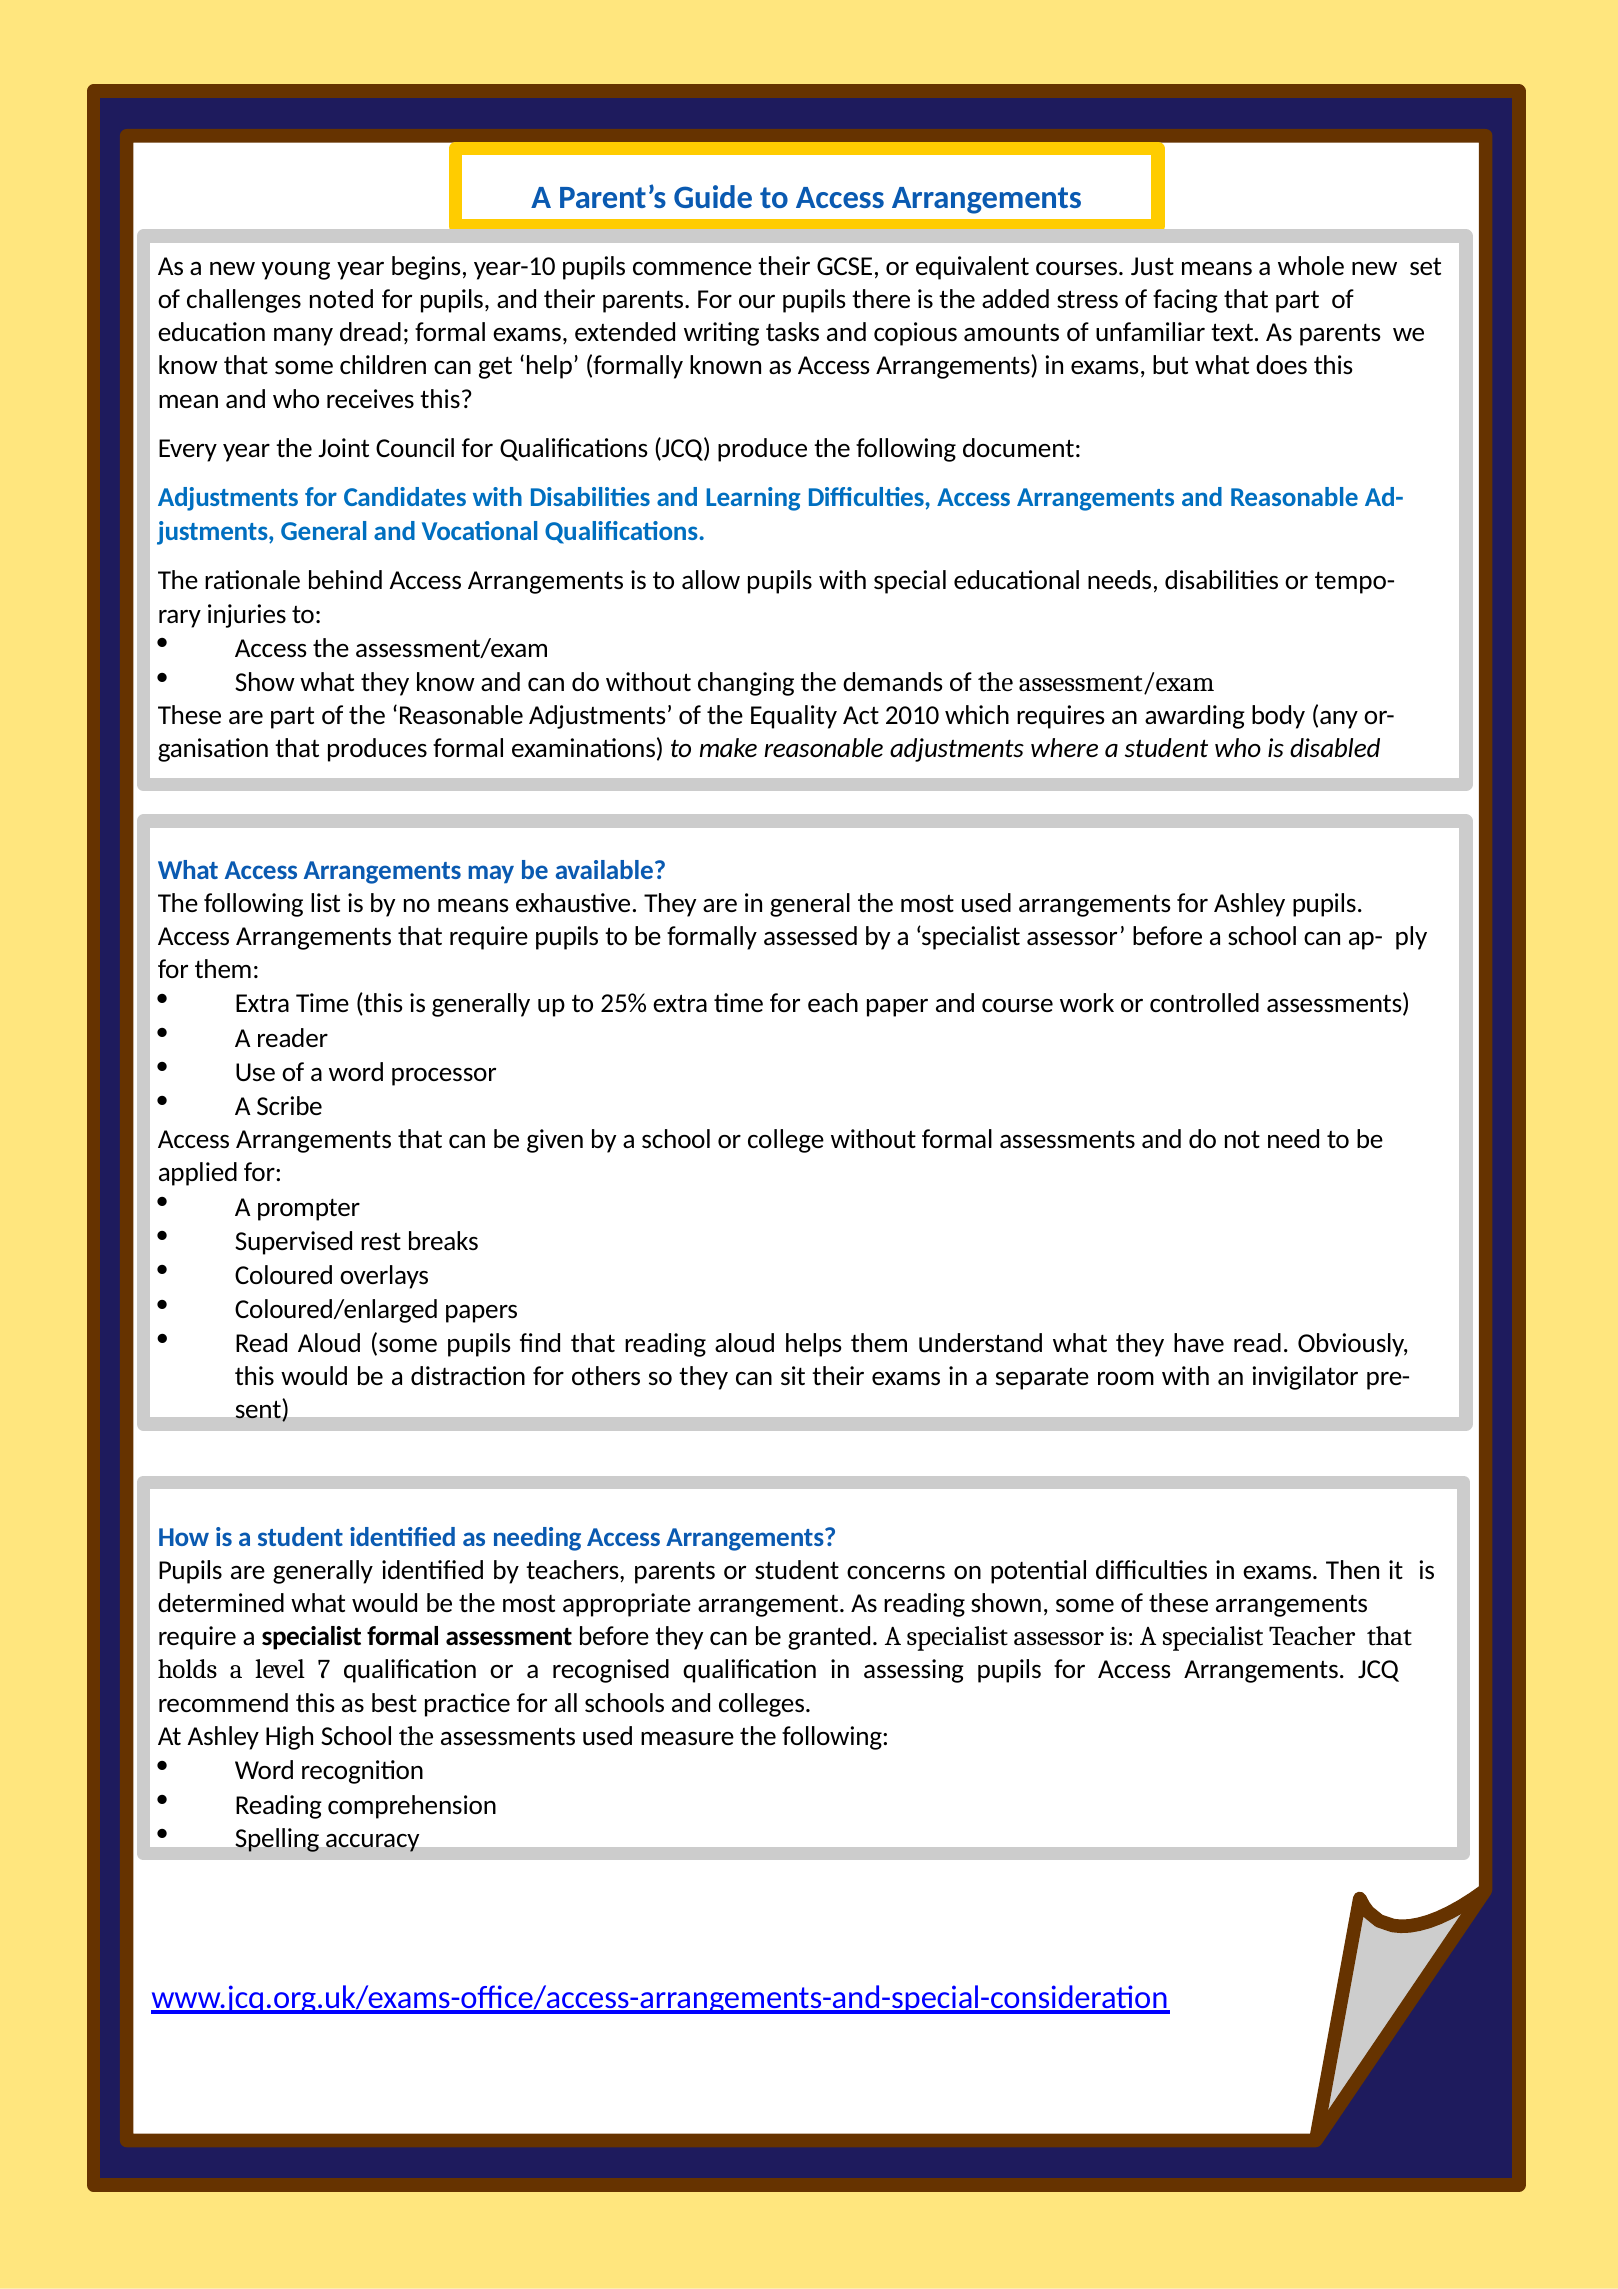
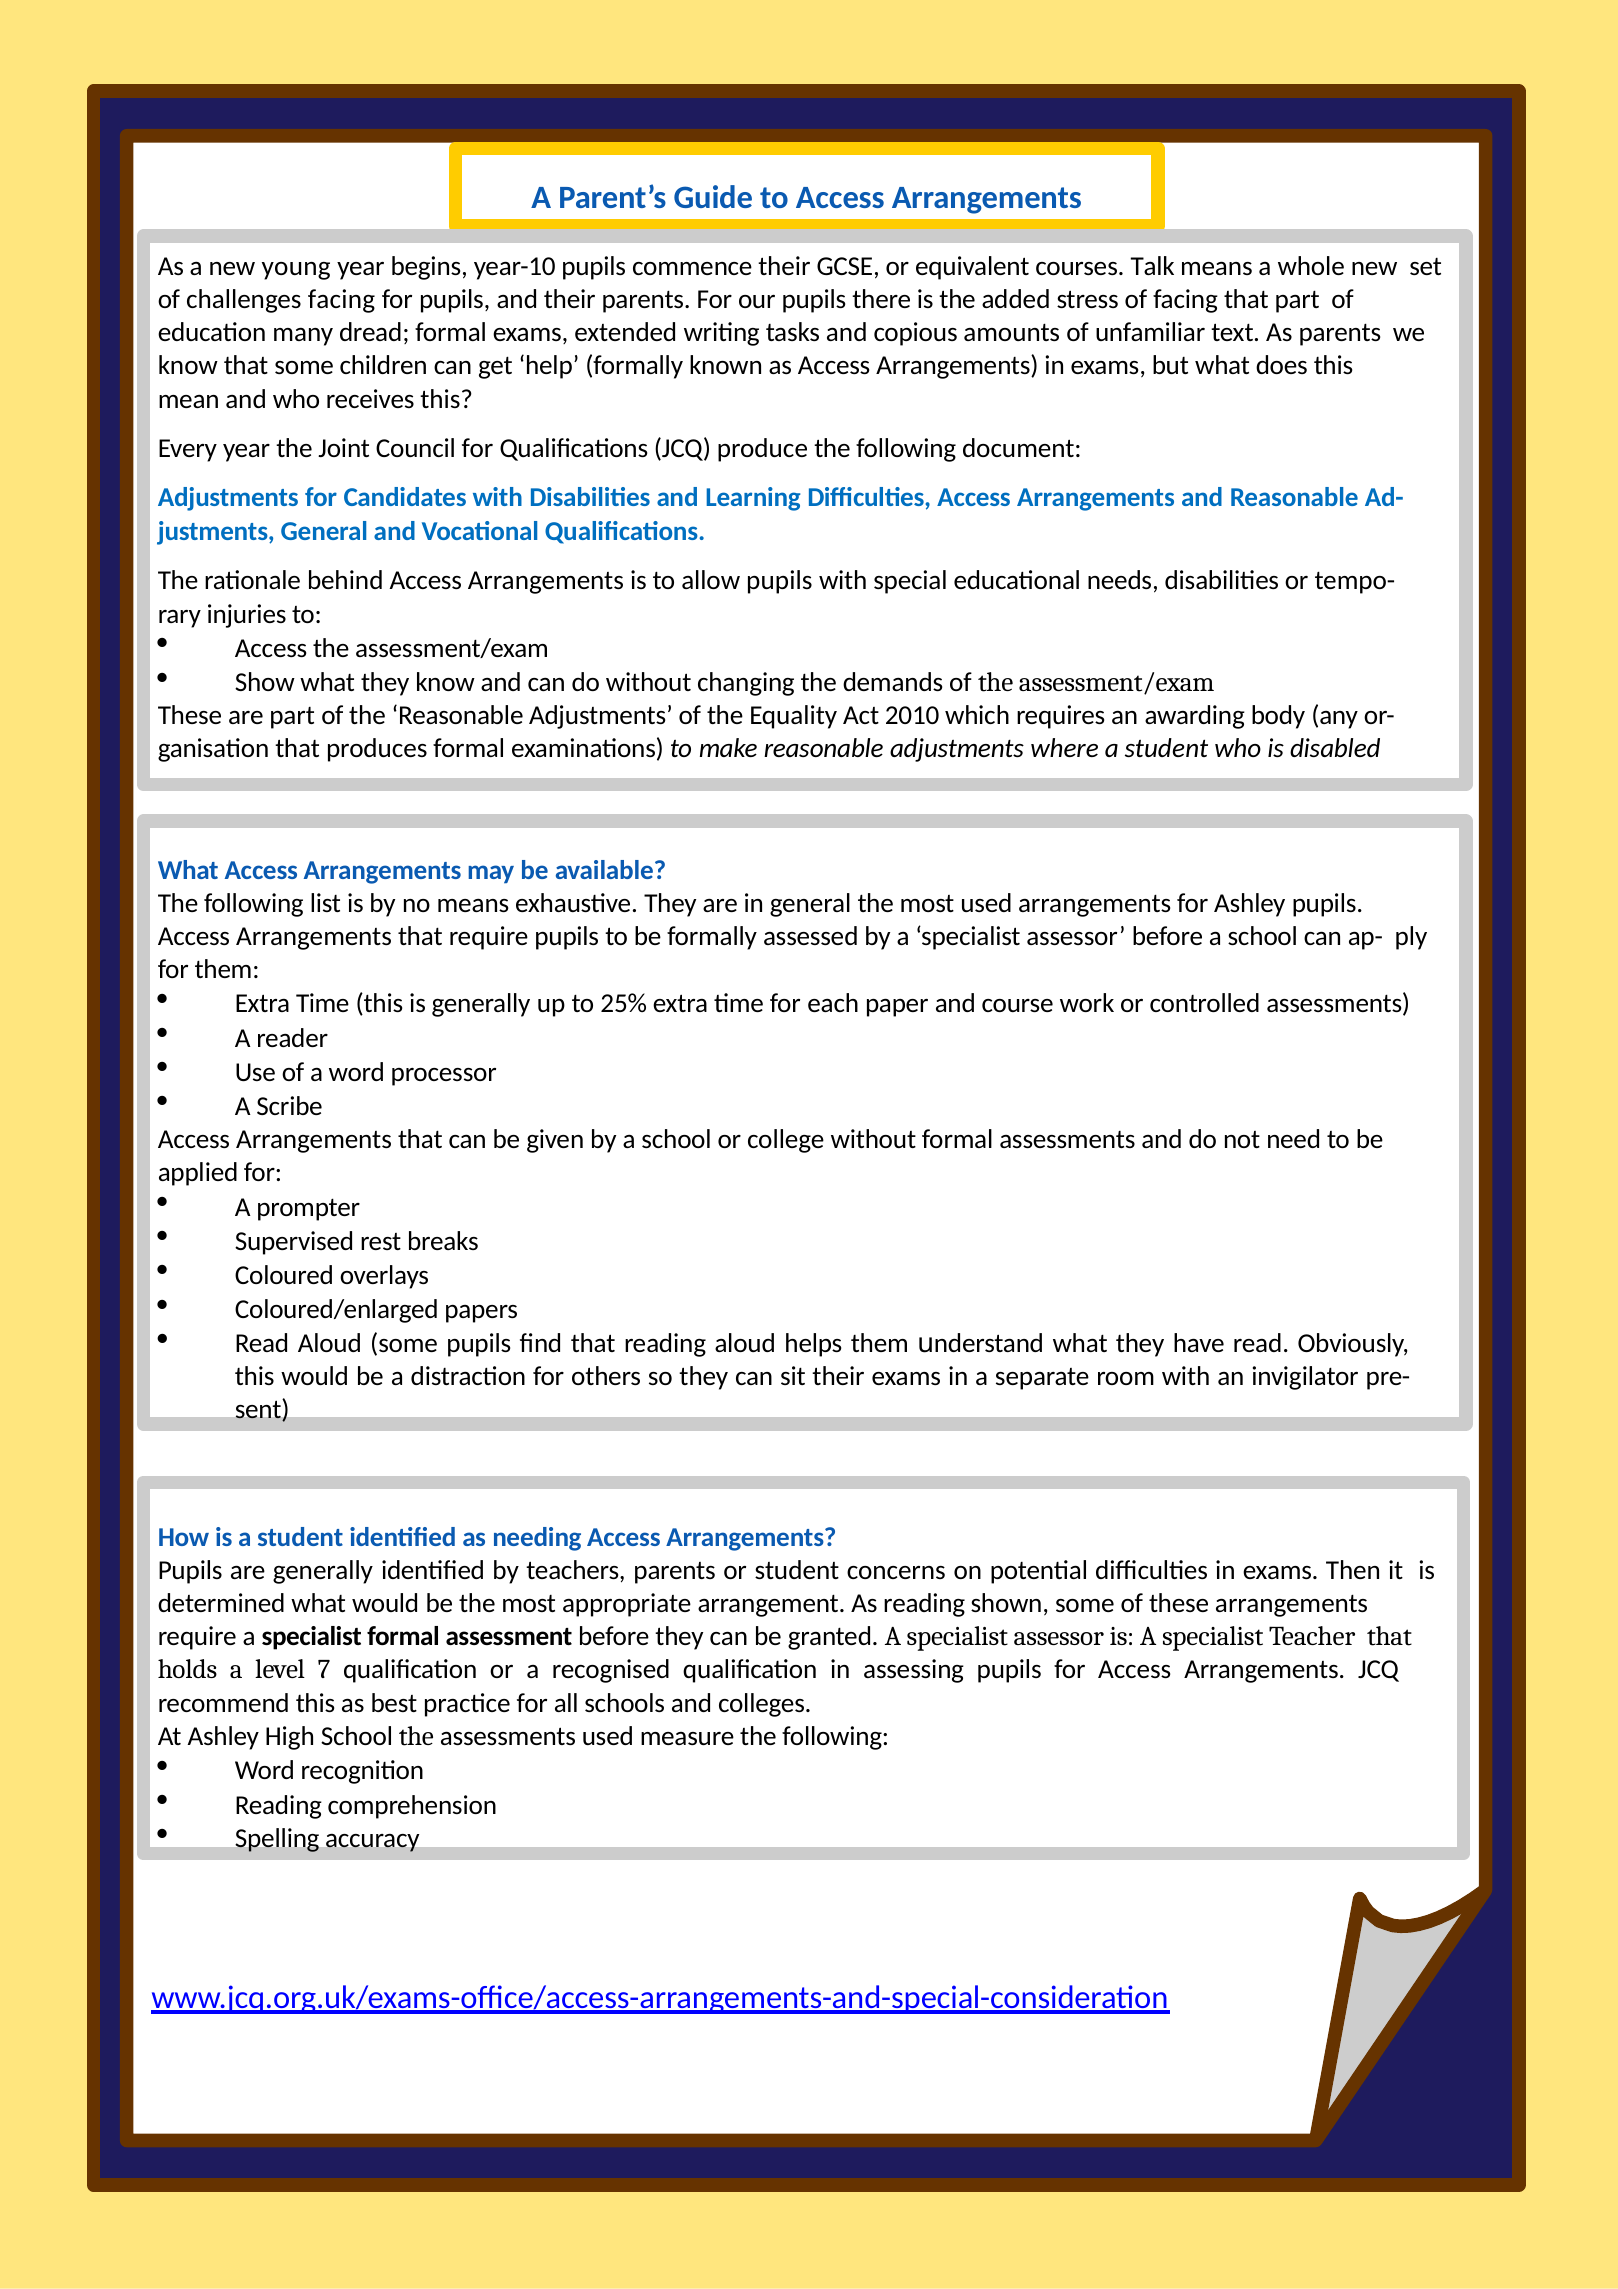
Just: Just -> Talk (1153, 267)
challenges noted: noted -> facing (342, 300)
